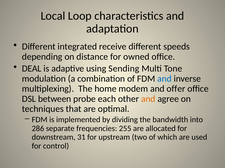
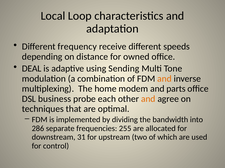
integrated: integrated -> frequency (77, 47)
and colour: blue -> orange (164, 79)
offer: offer -> parts (176, 89)
between: between -> business (55, 99)
